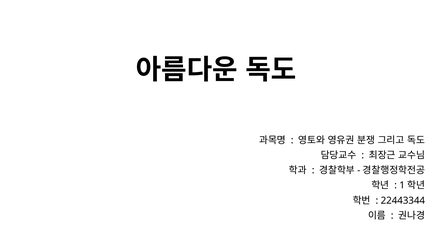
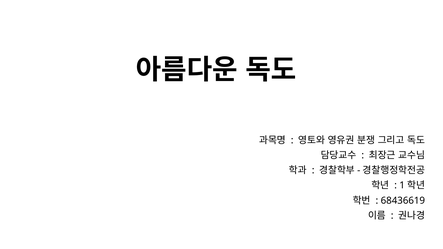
22443344: 22443344 -> 68436619 (403, 201)
